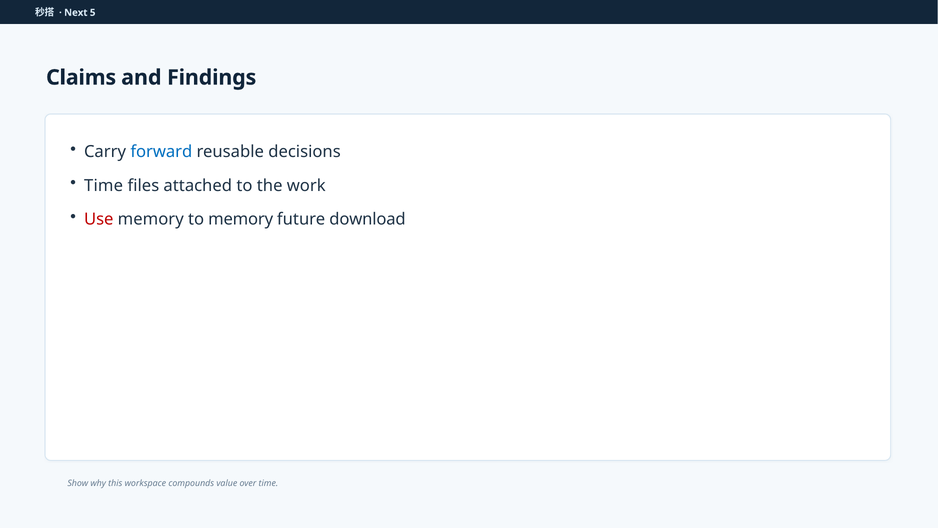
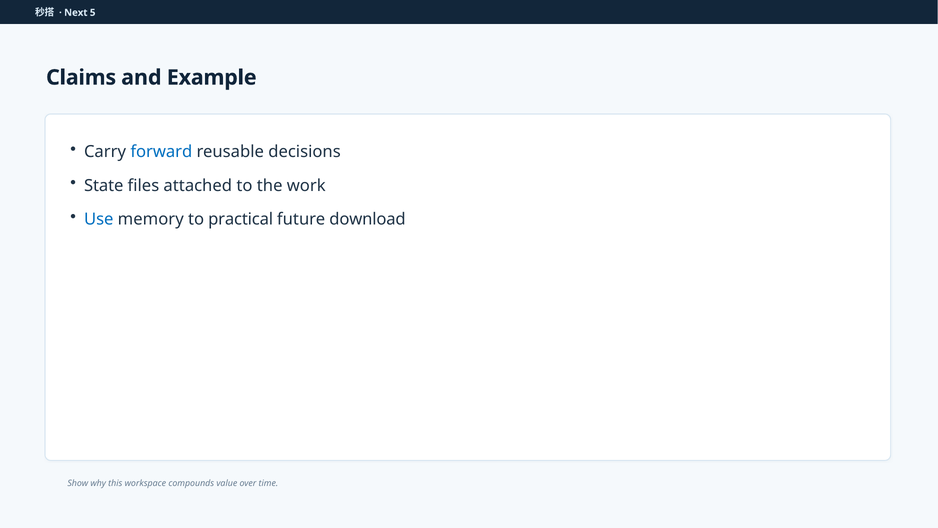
Findings: Findings -> Example (212, 77)
Time: Time -> State (104, 185)
Use colour: red -> blue (99, 219)
to memory: memory -> practical (241, 219)
